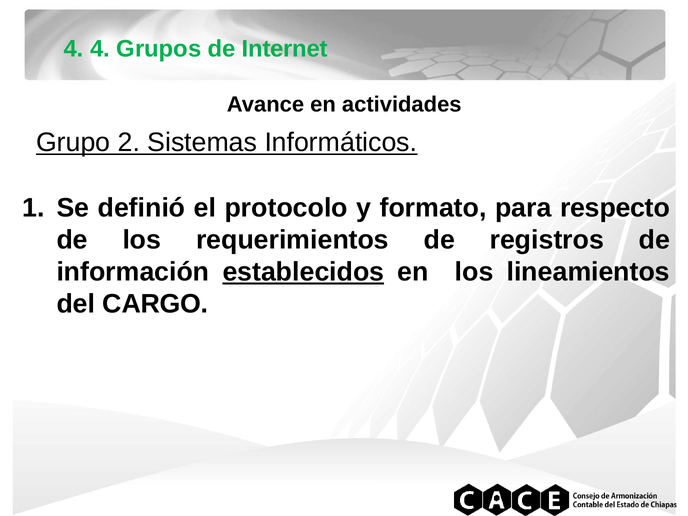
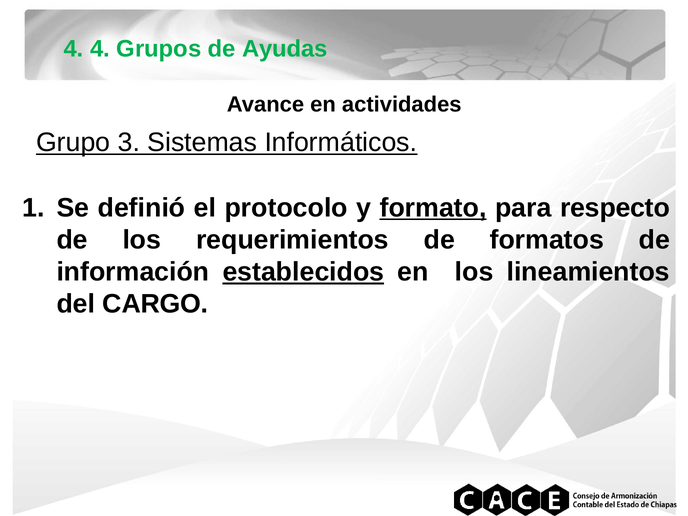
Internet: Internet -> Ayudas (285, 49)
2: 2 -> 3 (129, 142)
formato underline: none -> present (433, 208)
registros: registros -> formatos (547, 240)
